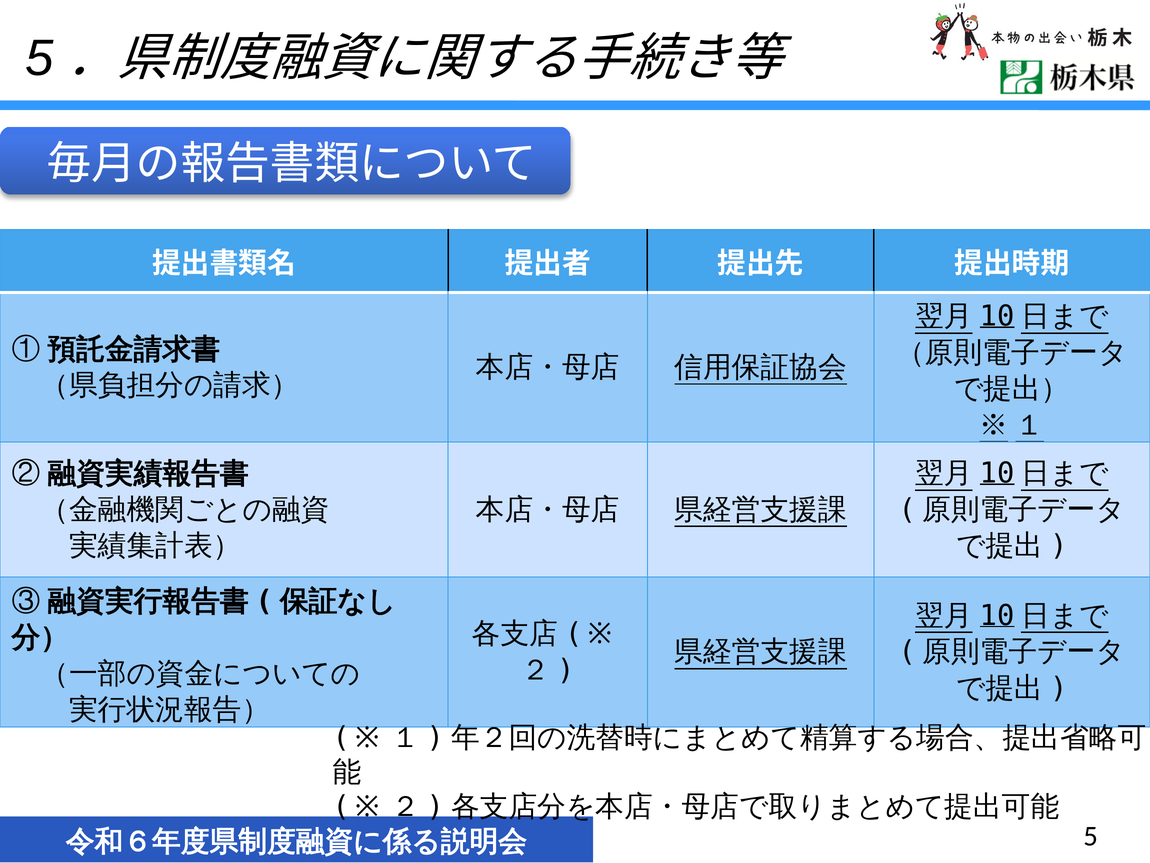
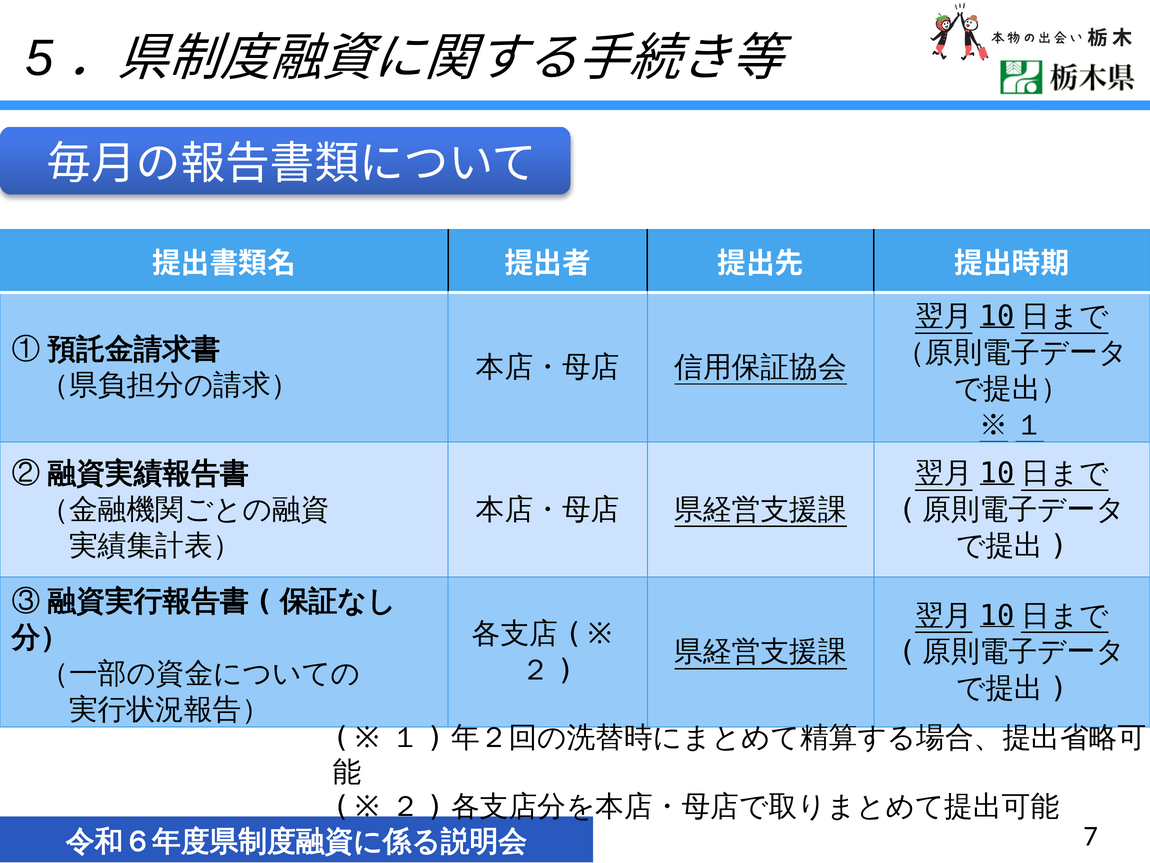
5: 5 -> 7 (1091, 836)
